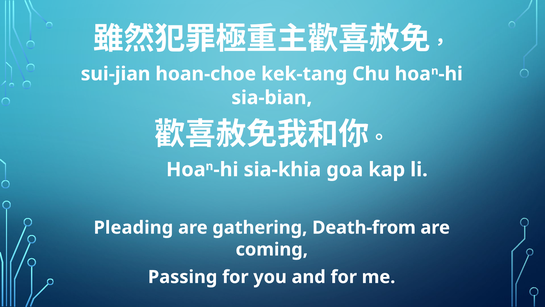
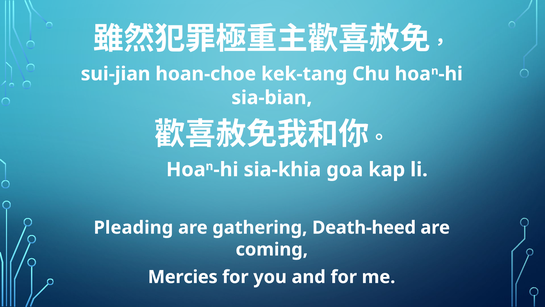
Death-from: Death-from -> Death-heed (364, 227)
Passing: Passing -> Mercies (183, 277)
